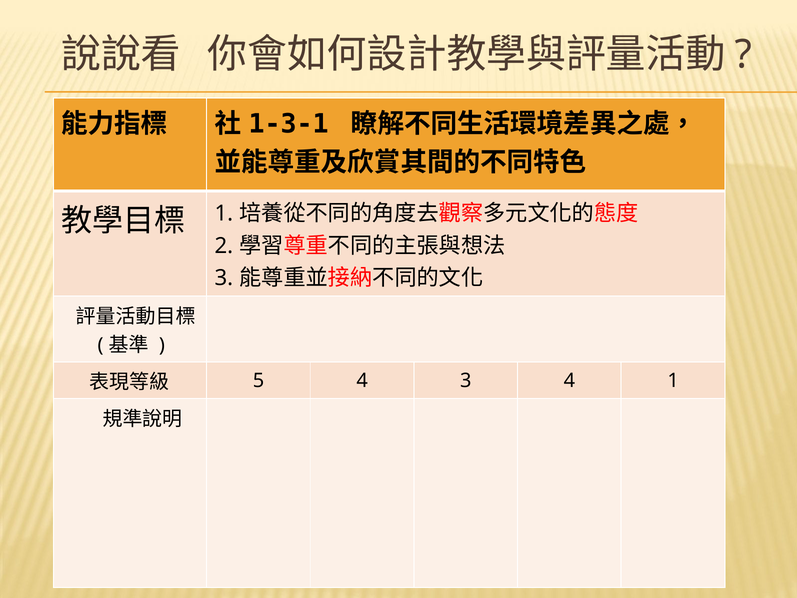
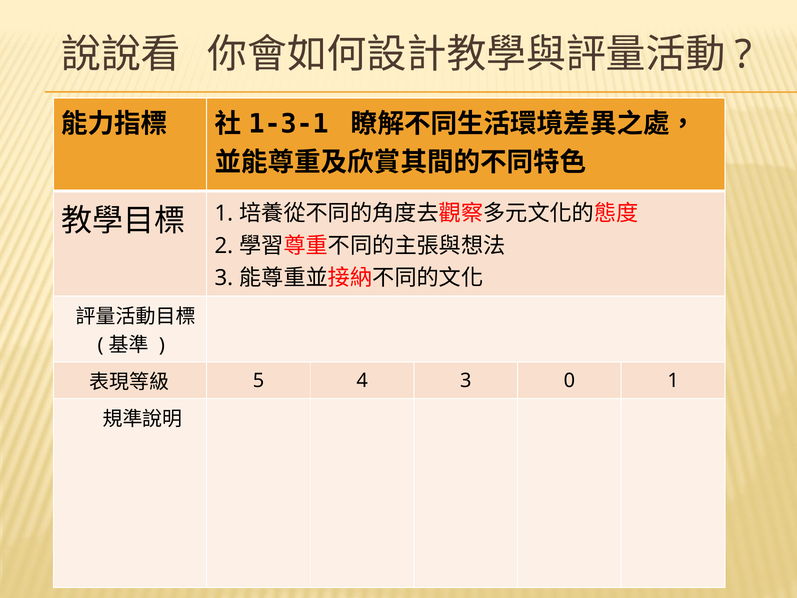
3 4: 4 -> 0 (569, 380)
